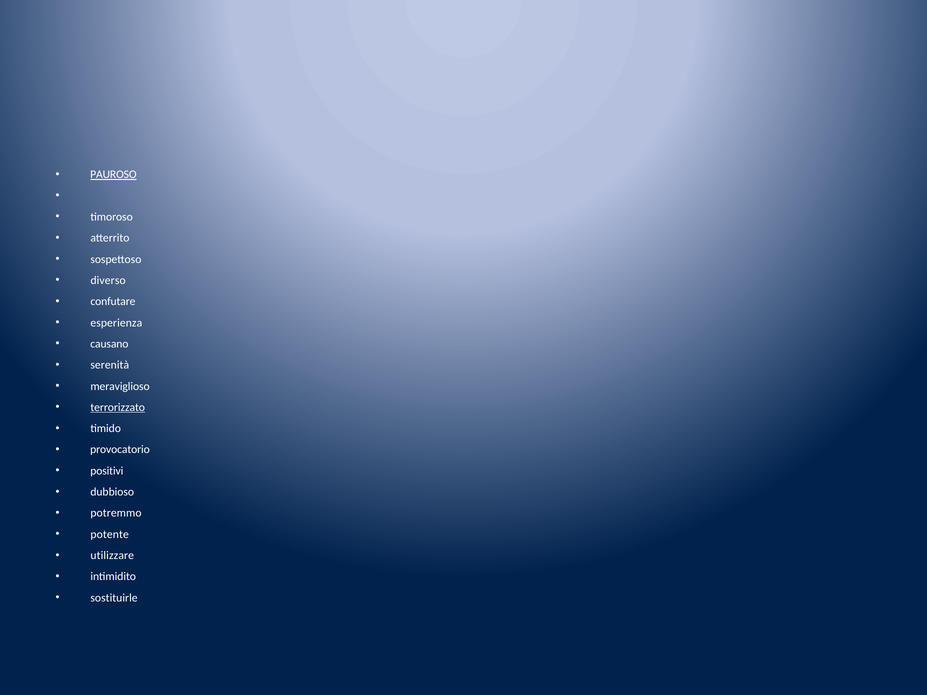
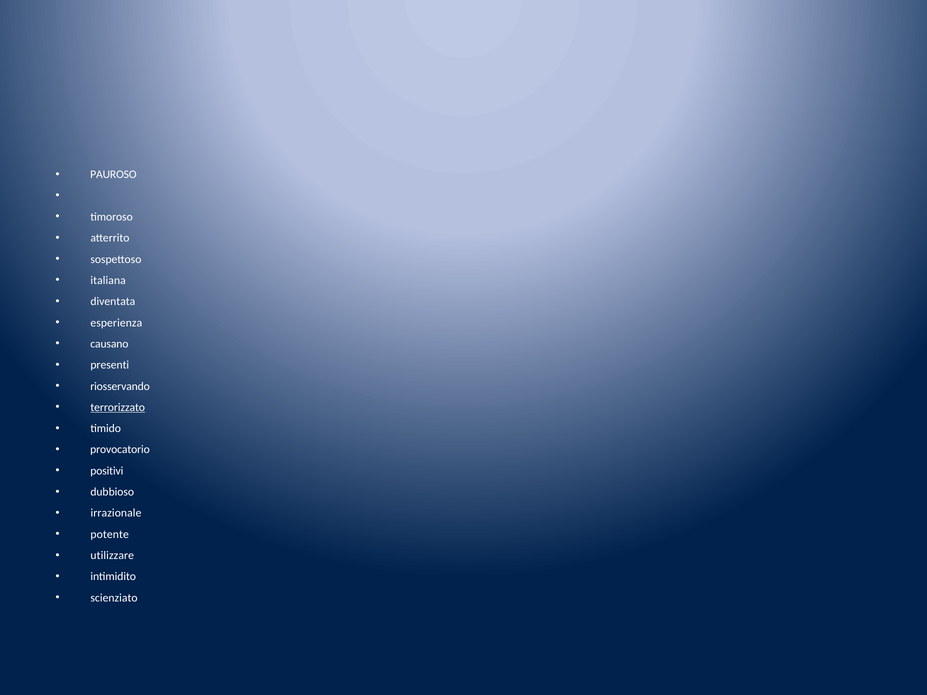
PAUROSO underline: present -> none (113, 175)
diverso: diverso -> italiana (108, 280)
confutare: confutare -> diventata (113, 302)
serenità: serenità -> presenti (110, 365)
meraviglioso: meraviglioso -> riosservando (120, 386)
potremmo: potremmo -> irrazionale (116, 513)
sostituirle: sostituirle -> scienziato (114, 598)
